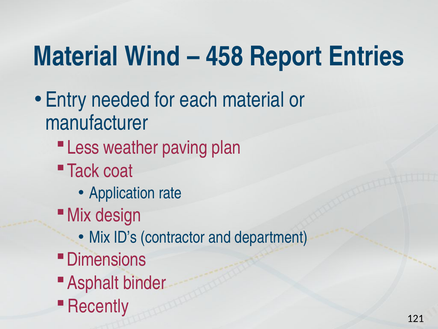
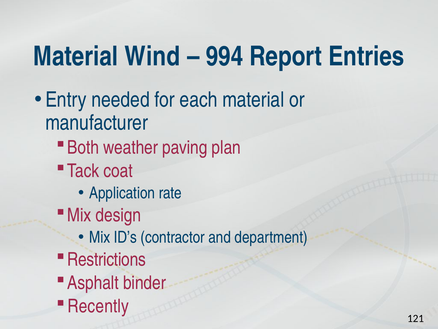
458: 458 -> 994 (224, 56)
Less: Less -> Both (83, 147)
Dimensions: Dimensions -> Restrictions (107, 259)
